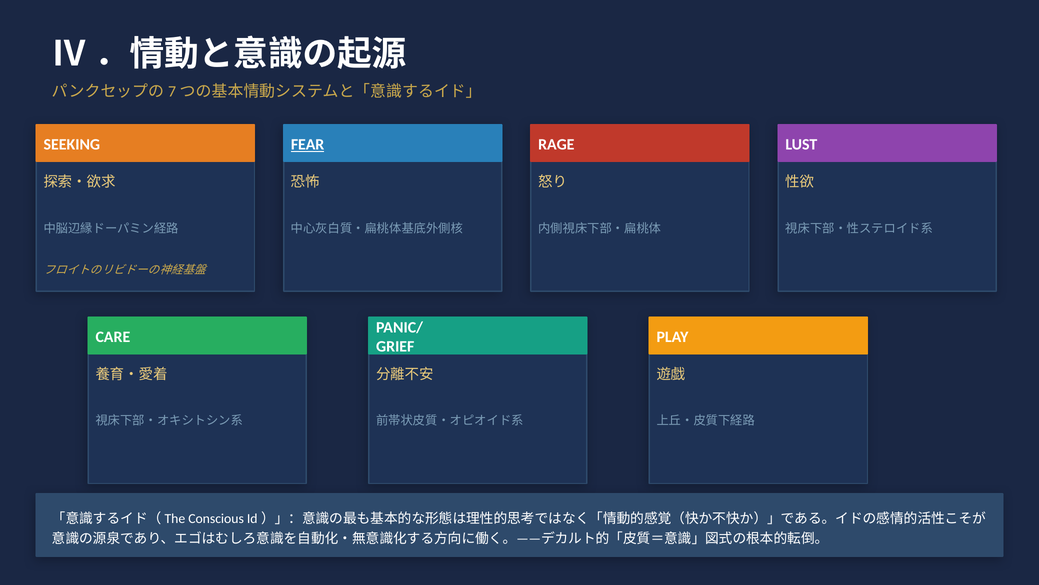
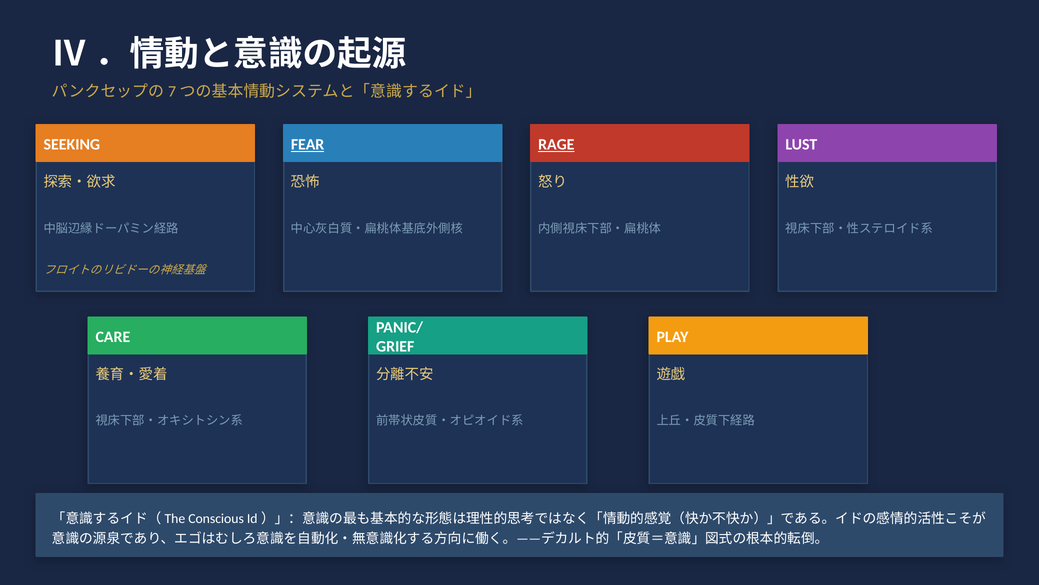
RAGE underline: none -> present (556, 144)
